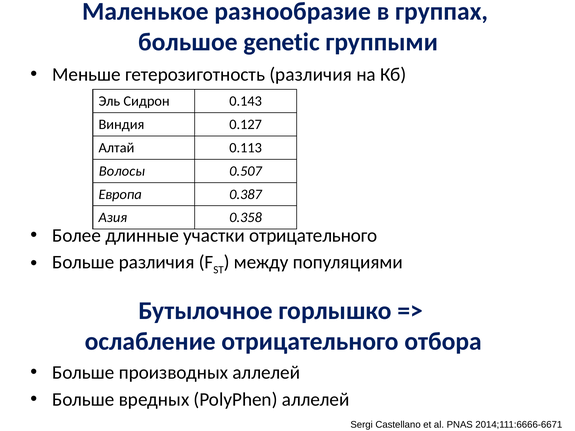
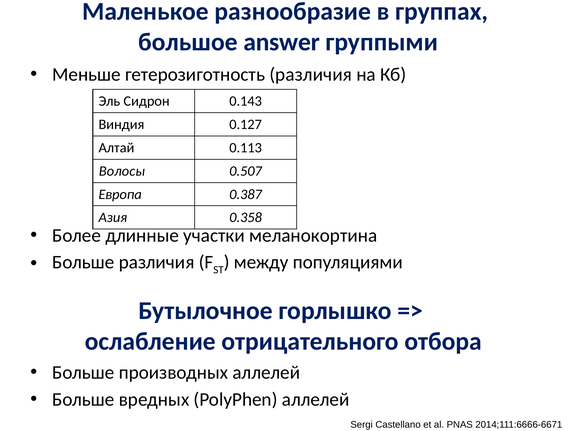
genetic: genetic -> answer (282, 42)
участки отрицательного: отрицательного -> меланокортина (313, 236)
